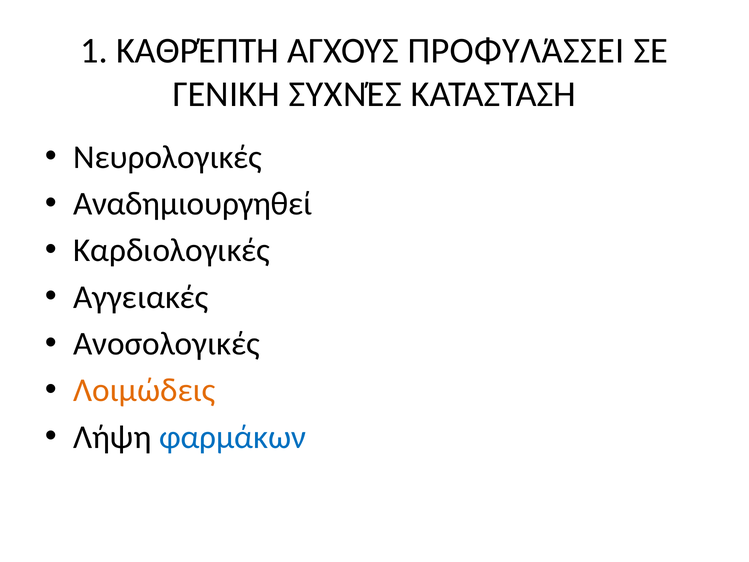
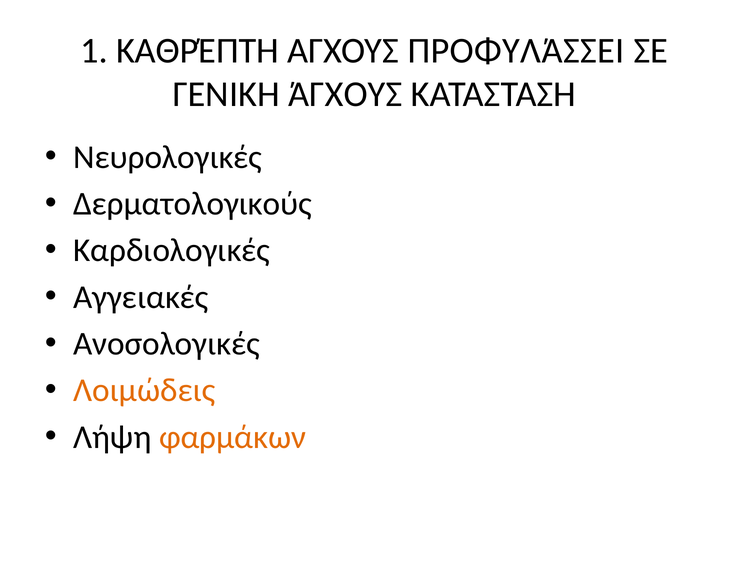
ΣΥΧΝΈΣ: ΣΥΧΝΈΣ -> ΆΓΧΟΥΣ (345, 94)
Αναδημιουργηθεί: Αναδημιουργηθεί -> Δερματολογικούς (193, 204)
φαρμάκων colour: blue -> orange (232, 437)
